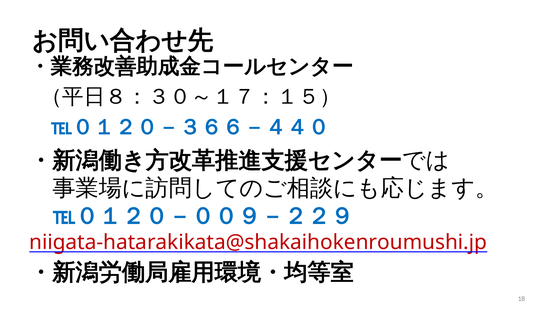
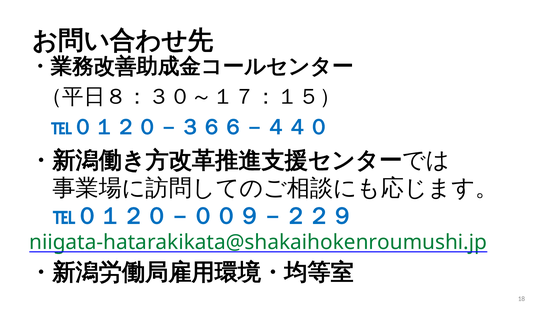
niigata-hatarakikata@shakaihokenroumushi.jp colour: red -> green (258, 242)
